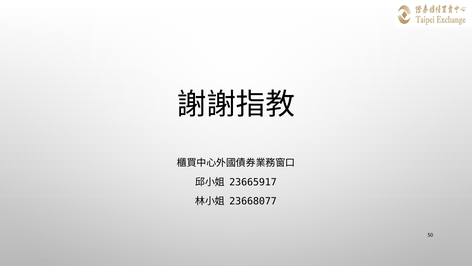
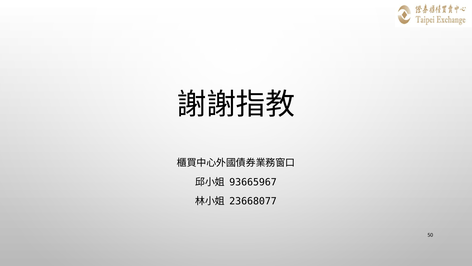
23665917: 23665917 -> 93665967 (253, 182)
